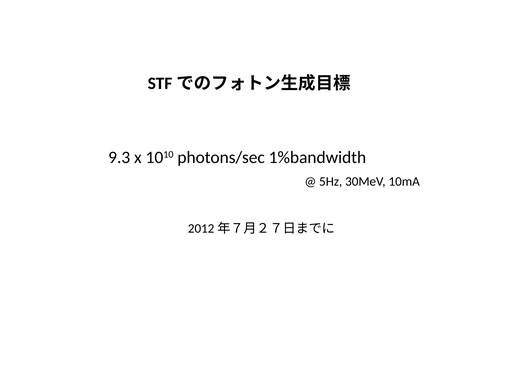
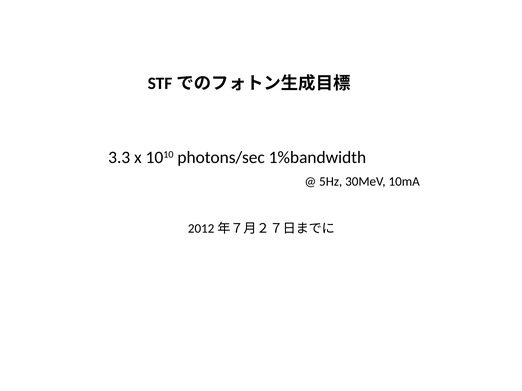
9.3: 9.3 -> 3.3 (119, 158)
